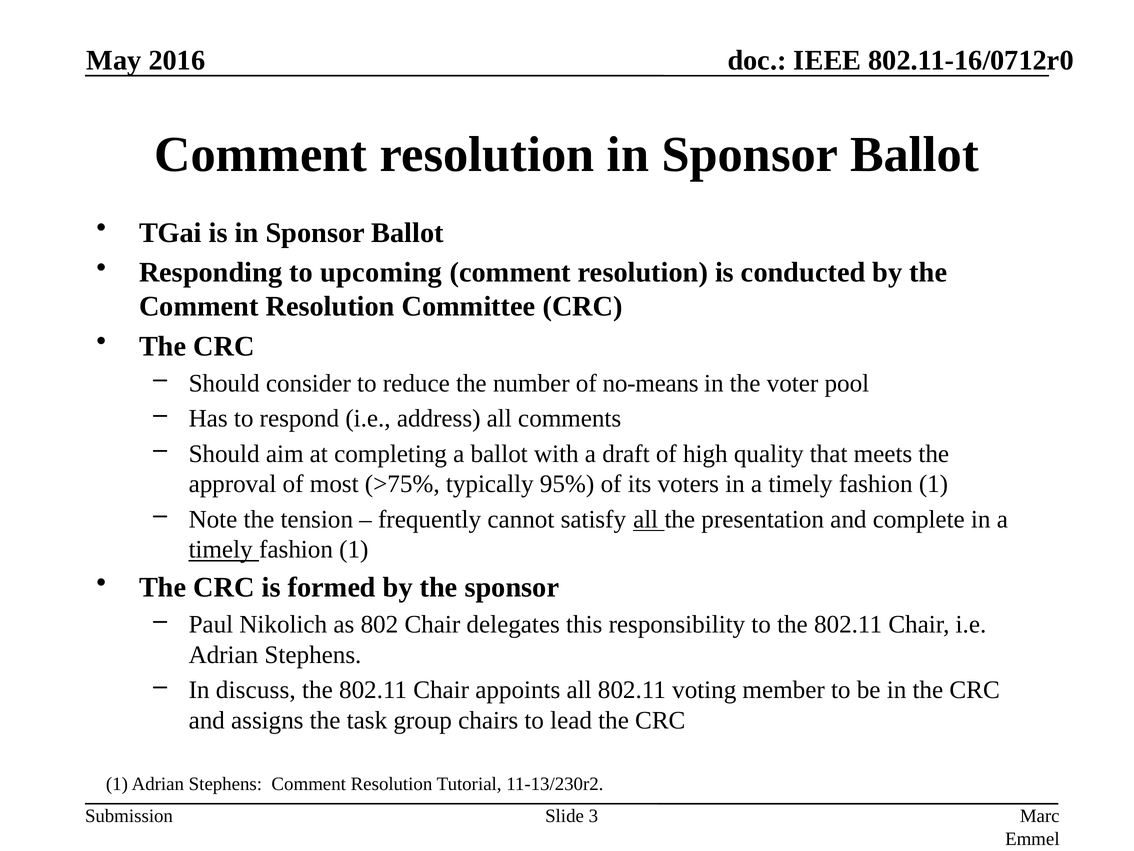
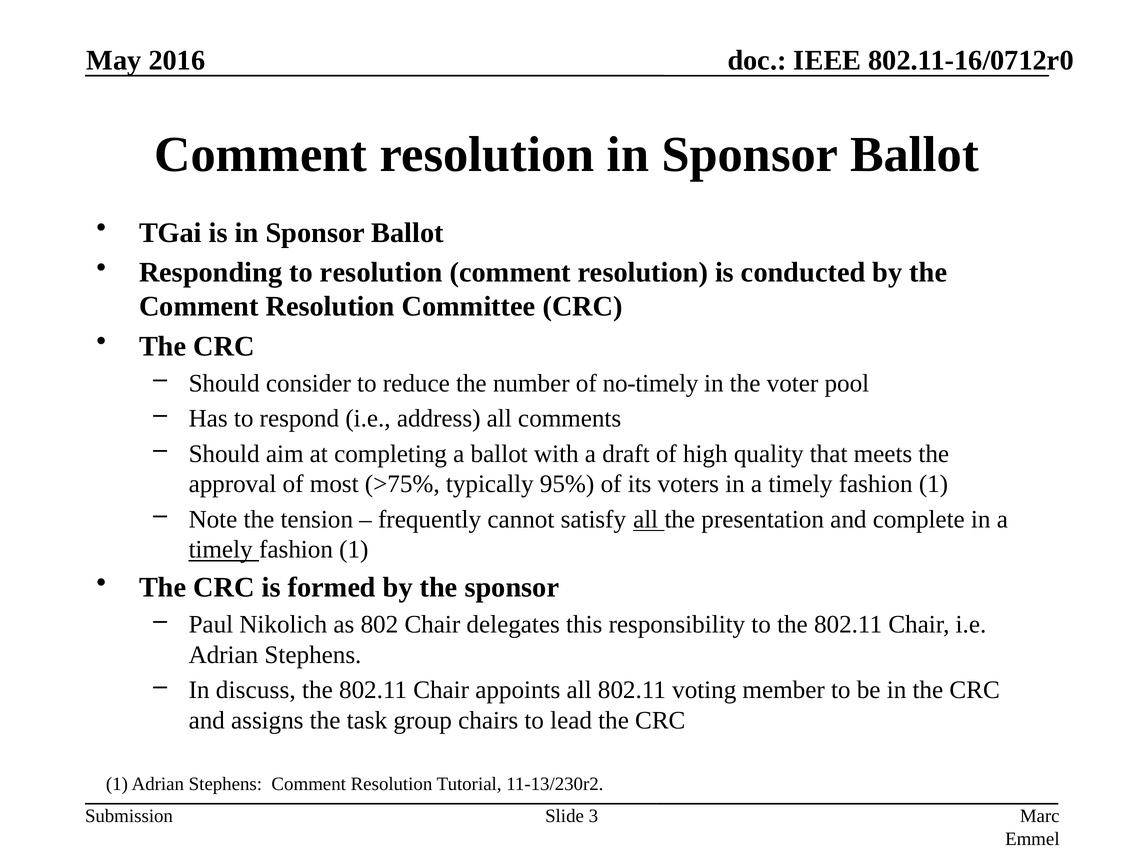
to upcoming: upcoming -> resolution (381, 272)
no-means: no-means -> no-timely (651, 383)
